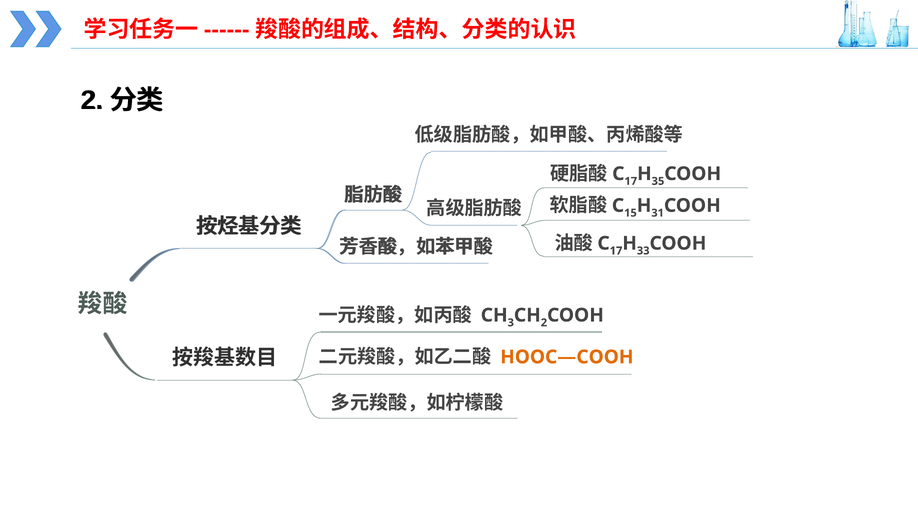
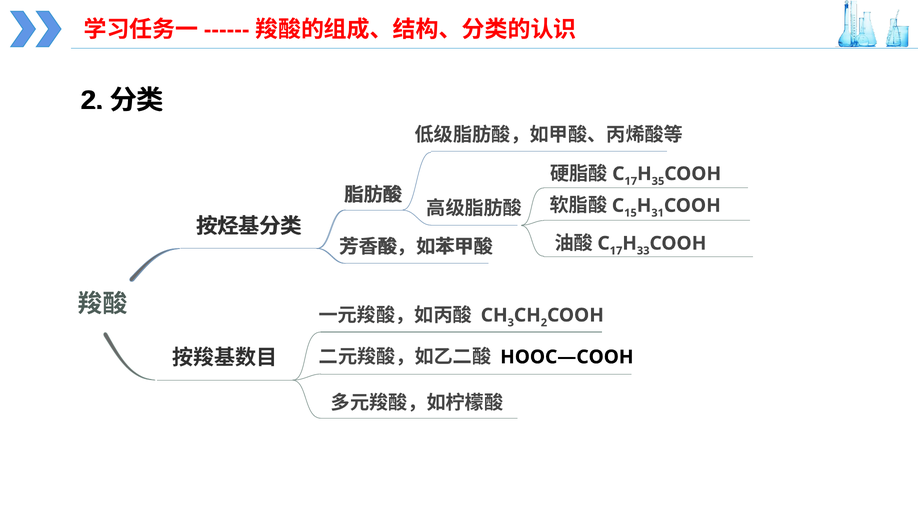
HOOC—COOH colour: orange -> black (567, 357)
